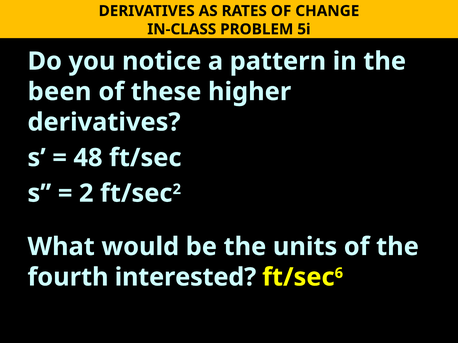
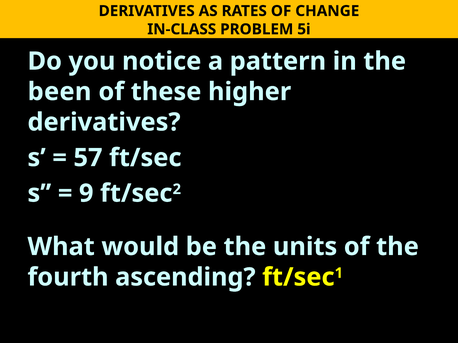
48: 48 -> 57 (88, 158)
2: 2 -> 9 (86, 194)
interested: interested -> ascending (185, 278)
6: 6 -> 1 (339, 273)
